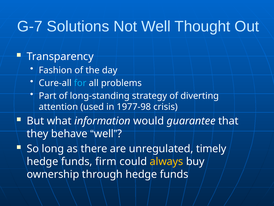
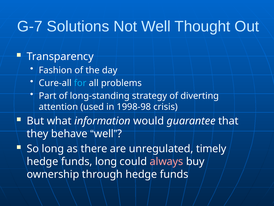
1977-98: 1977-98 -> 1998-98 (134, 107)
funds firm: firm -> long (106, 161)
always colour: yellow -> pink (167, 161)
